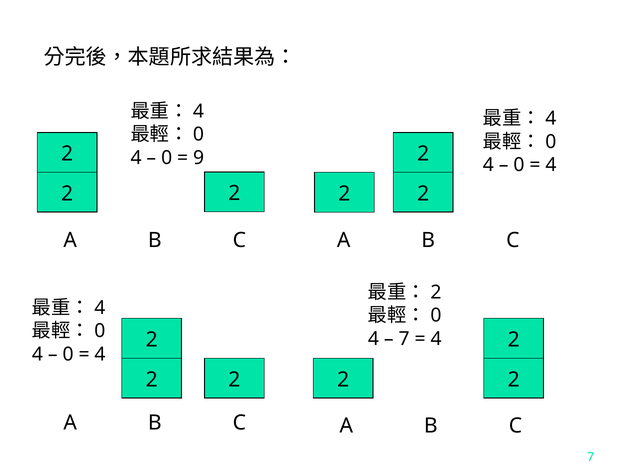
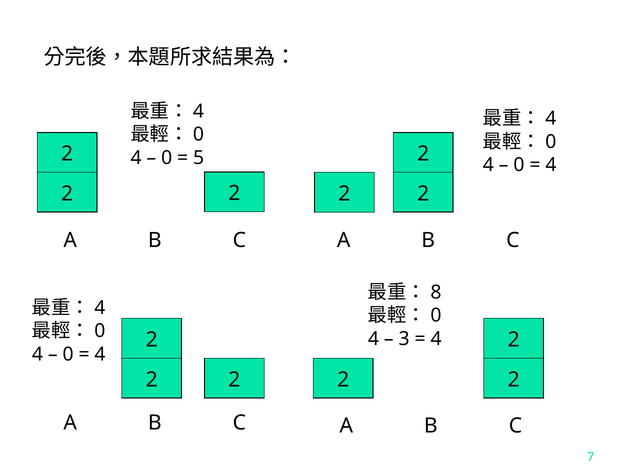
9: 9 -> 5 (199, 158)
2: 2 -> 8 (436, 292)
7: 7 -> 3 (404, 339)
